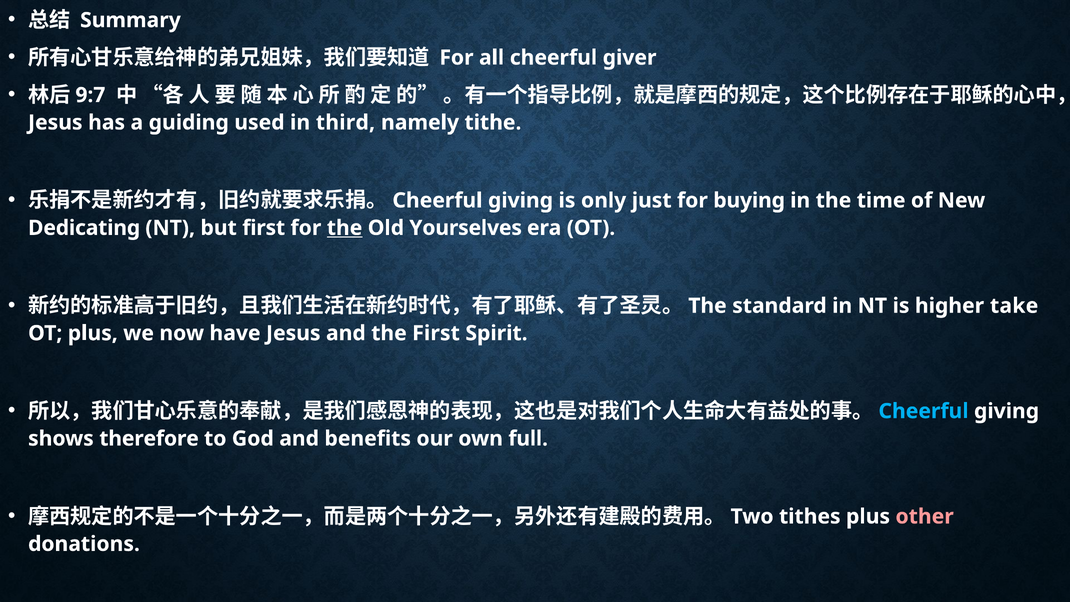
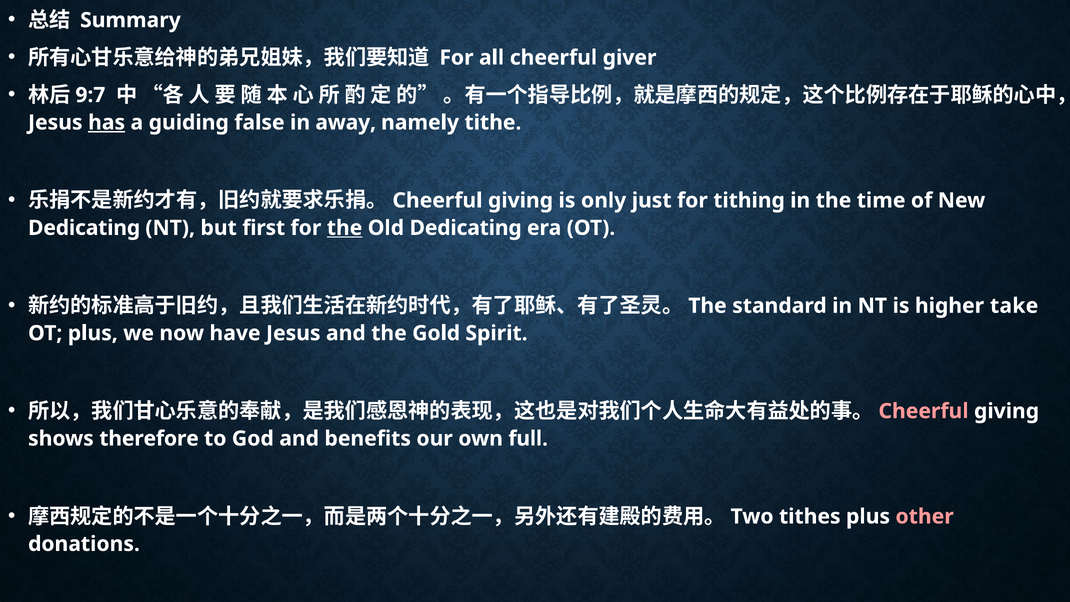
has underline: none -> present (107, 123)
used: used -> false (259, 123)
third: third -> away (346, 123)
buying: buying -> tithing (749, 200)
Old Yourselves: Yourselves -> Dedicating (466, 228)
the First: First -> Gold (436, 333)
Cheerful colour: light blue -> pink (924, 411)
